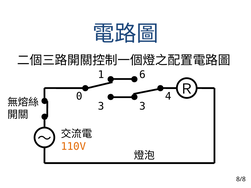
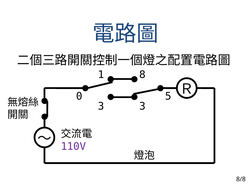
6: 6 -> 8 (143, 75)
4: 4 -> 5 (168, 96)
110V colour: orange -> purple (73, 147)
